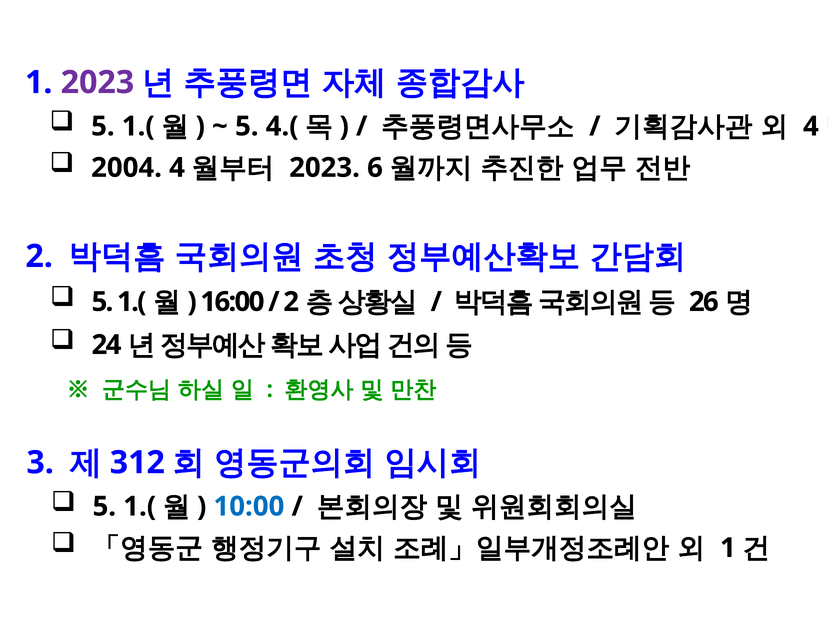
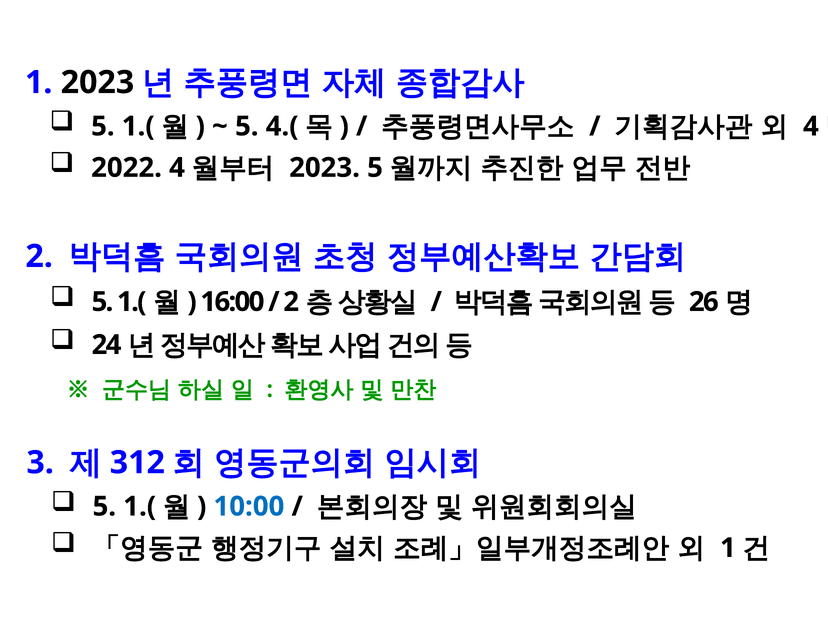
2023 colour: purple -> black (97, 82)
2004: 2004 -> 2022 (127, 168)
2023 6: 6 -> 5 (375, 168)
